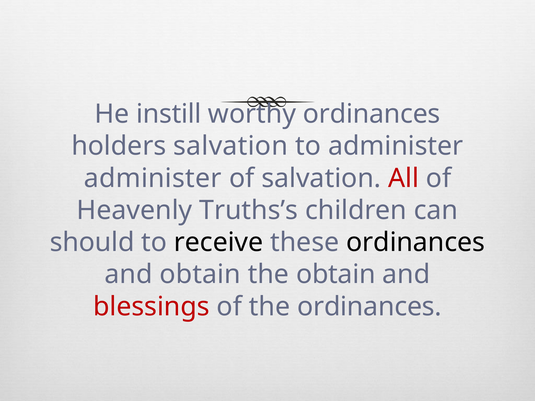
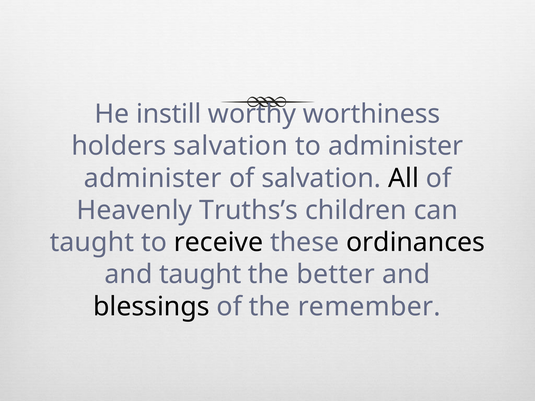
worthy ordinances: ordinances -> worthiness (372, 114)
All colour: red -> black (404, 178)
should: should -> taught (92, 243)
and obtain: obtain -> taught (200, 275)
the obtain: obtain -> better (336, 275)
blessings colour: red -> black (151, 307)
the ordinances: ordinances -> remember (369, 307)
